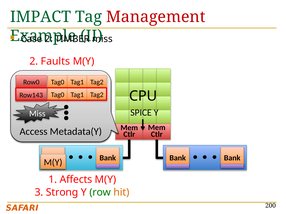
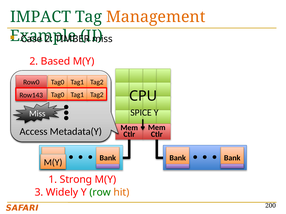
Management colour: red -> orange (156, 17)
Faults: Faults -> Based (56, 62)
Affects: Affects -> Strong (76, 180)
Strong: Strong -> Widely (62, 193)
